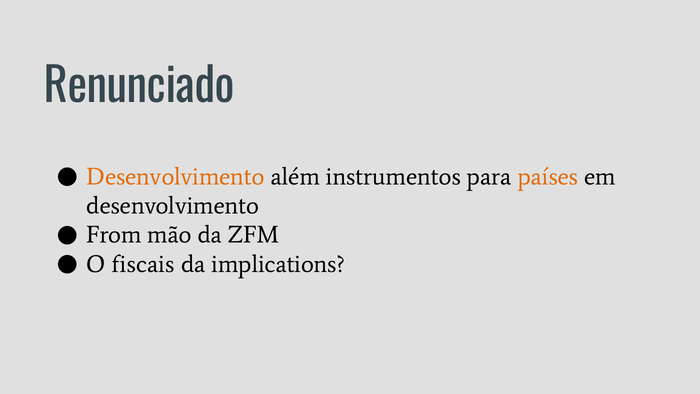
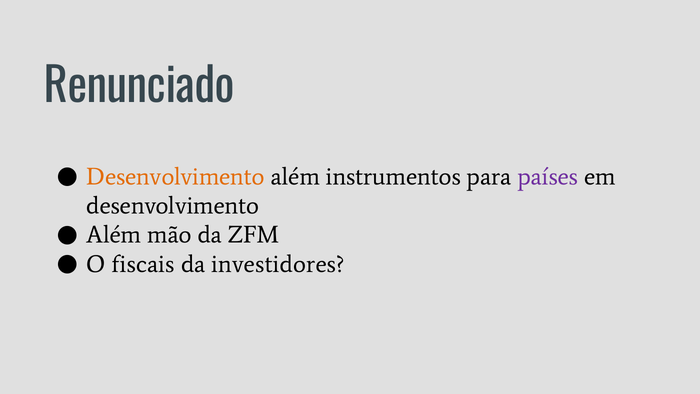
países colour: orange -> purple (548, 176)
From: From -> Além (114, 235)
implications: implications -> investidores (278, 264)
